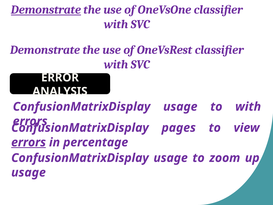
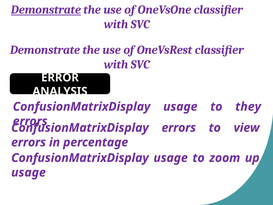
to with: with -> they (248, 107)
pages: pages -> errors (179, 128)
errors underline: present -> none (29, 142)
